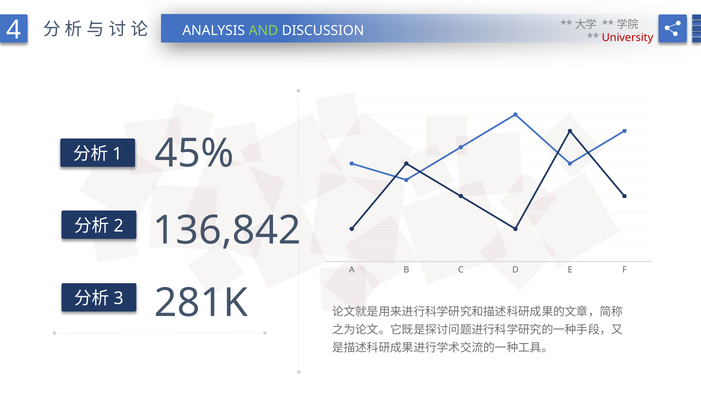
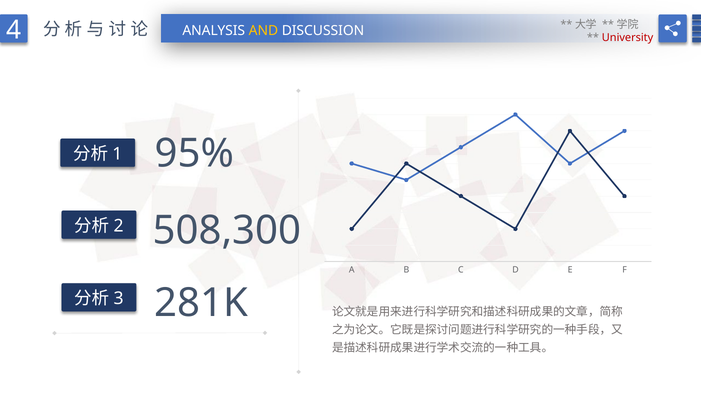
AND colour: light green -> yellow (263, 31)
45%: 45% -> 95% (194, 154)
136,842: 136,842 -> 508,300 (227, 230)
